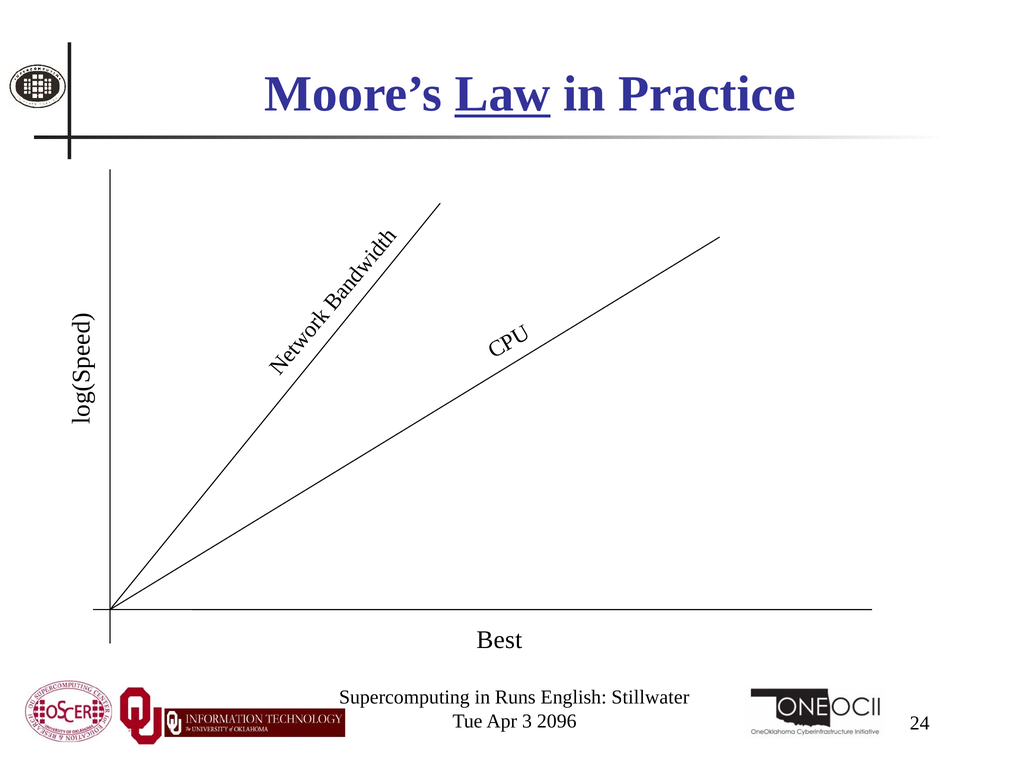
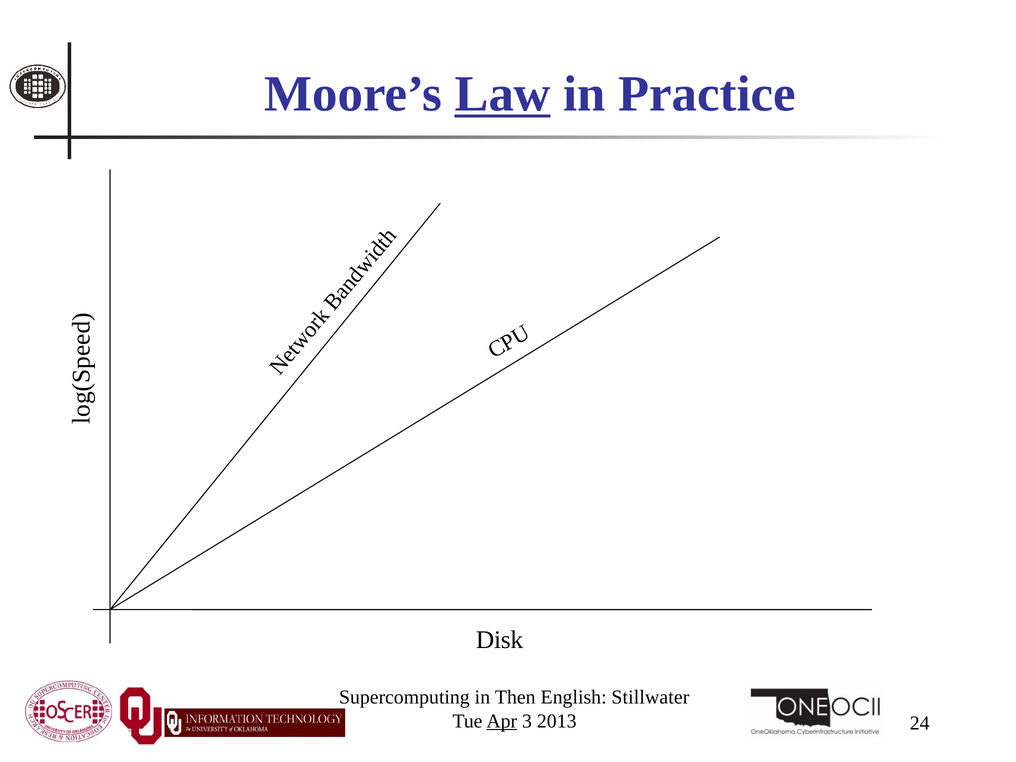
Best: Best -> Disk (500, 640)
Runs: Runs -> Then (515, 697)
Apr underline: none -> present (502, 721)
2096: 2096 -> 2013 (557, 721)
